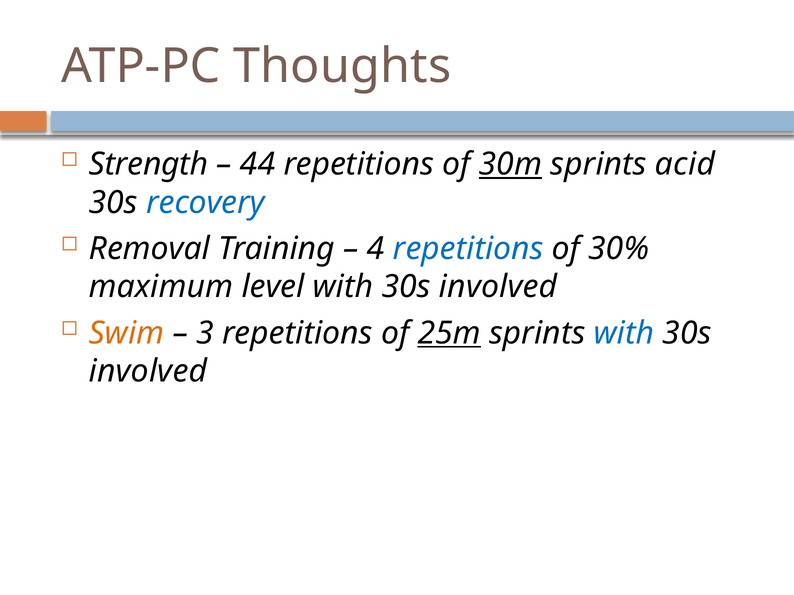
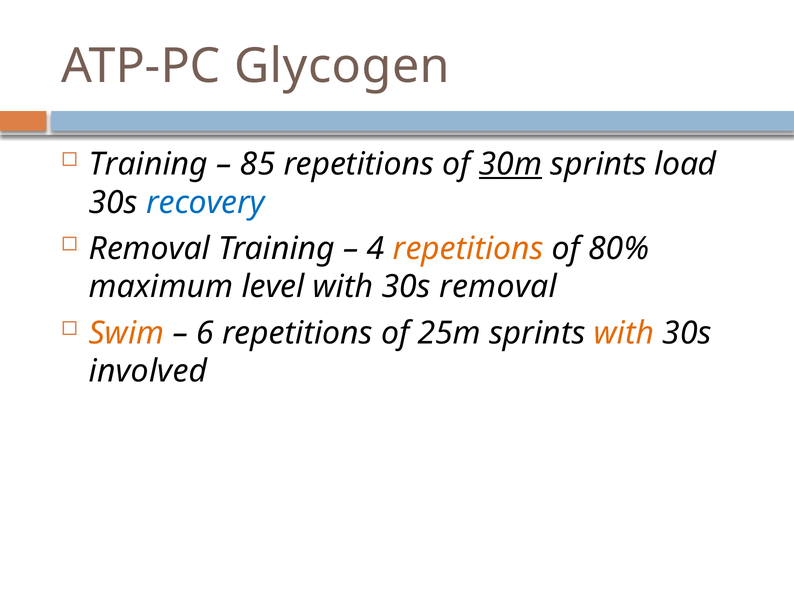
Thoughts: Thoughts -> Glycogen (342, 66)
Strength: Strength -> Training (148, 164)
44: 44 -> 85 (258, 164)
acid: acid -> load (685, 164)
repetitions colour: blue -> orange (468, 249)
30%: 30% -> 80% (619, 249)
involved: involved -> removal (498, 287)
3: 3 -> 6 (205, 333)
25m underline: present -> none (449, 333)
with colour: blue -> orange (624, 333)
